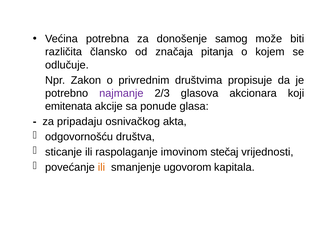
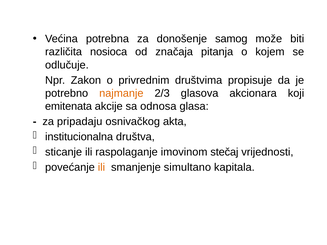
člansko: člansko -> nosioca (109, 52)
najmanje colour: purple -> orange (121, 93)
ponude: ponude -> odnosa (158, 106)
odgovornošću: odgovornošću -> institucionalna (79, 137)
ugovorom: ugovorom -> simultano (187, 167)
